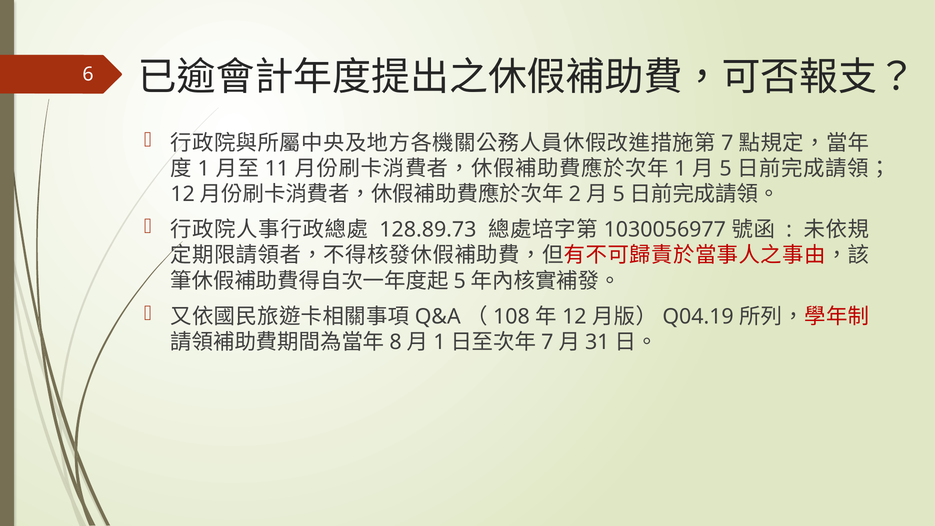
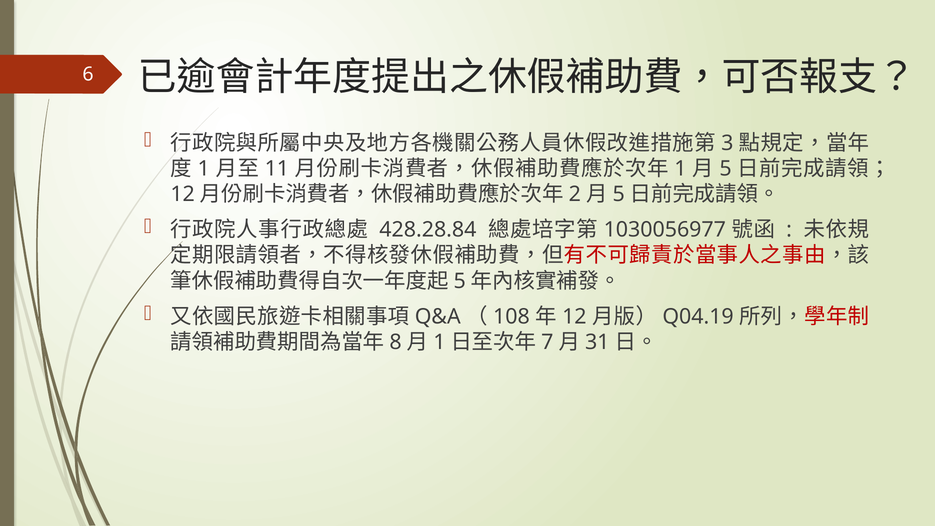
7: 7 -> 3 (727, 143)
128.89.73: 128.89.73 -> 428.28.84 (428, 230)
